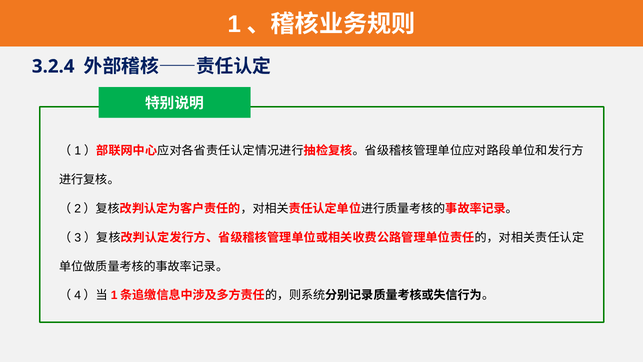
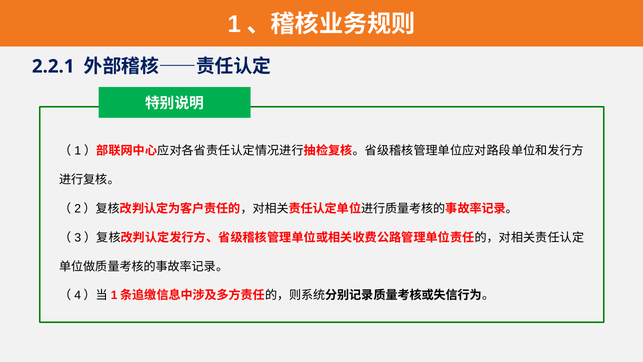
3.2.4: 3.2.4 -> 2.2.1 (53, 66)
